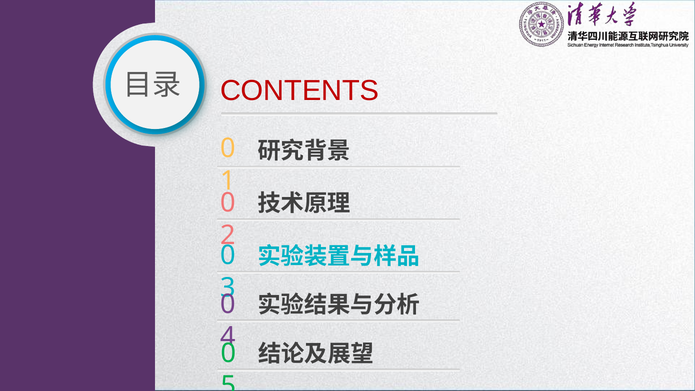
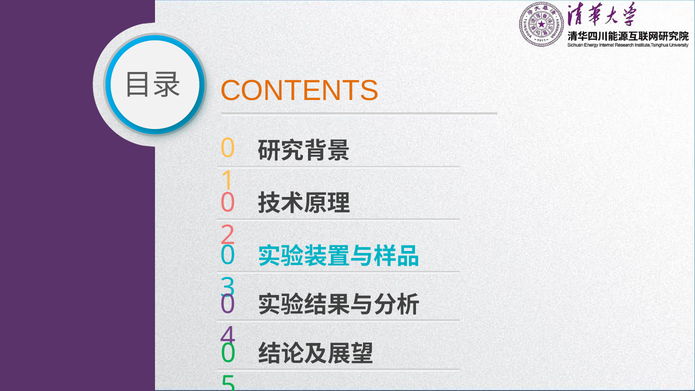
CONTENTS colour: red -> orange (300, 91)
